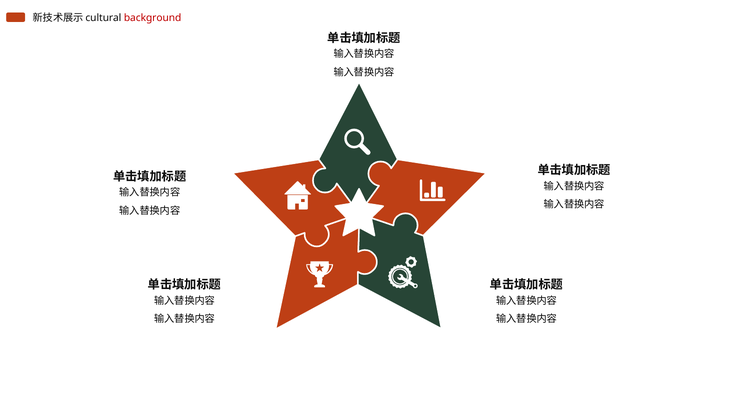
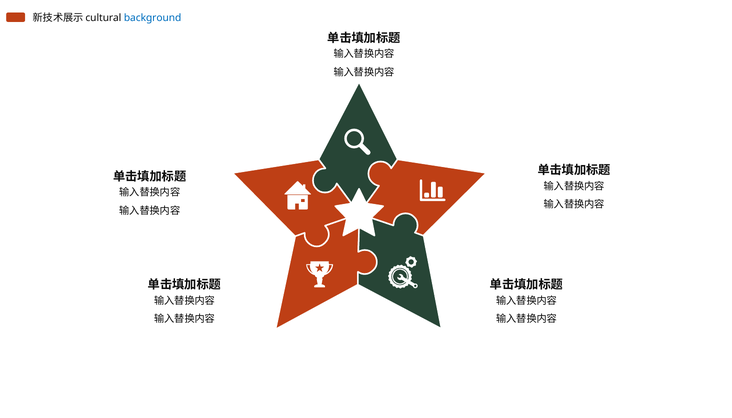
background colour: red -> blue (153, 18)
